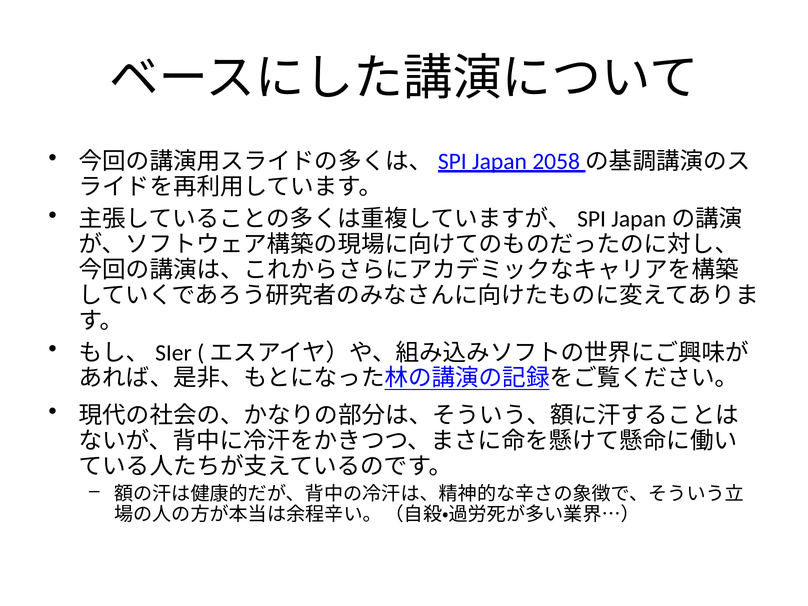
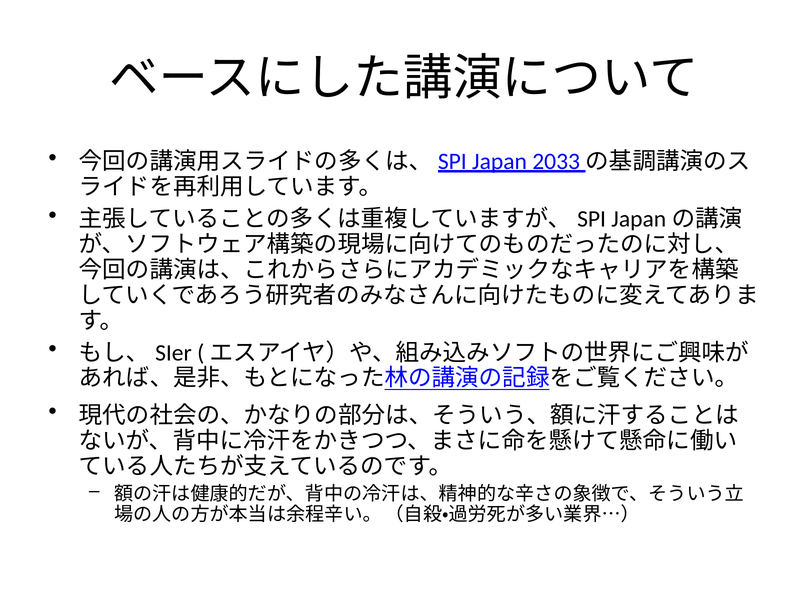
2058: 2058 -> 2033 (556, 161)
